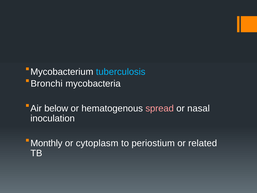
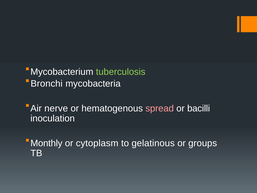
tuberculosis colour: light blue -> light green (121, 72)
below: below -> nerve (56, 108)
nasal: nasal -> bacilli (199, 108)
periostium: periostium -> gelatinous (153, 143)
related: related -> groups (203, 143)
